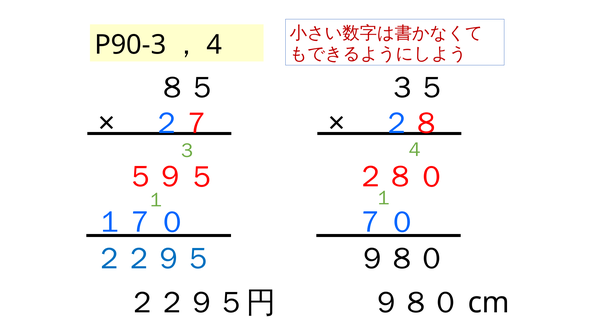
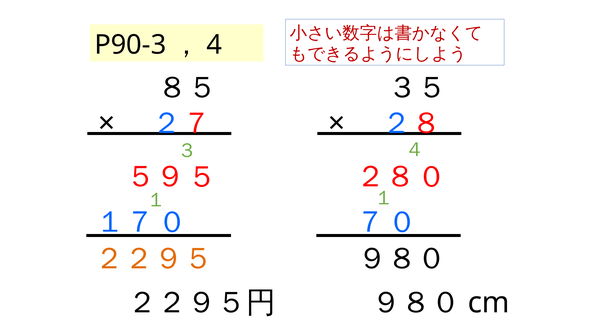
２２９５ colour: blue -> orange (154, 259)
